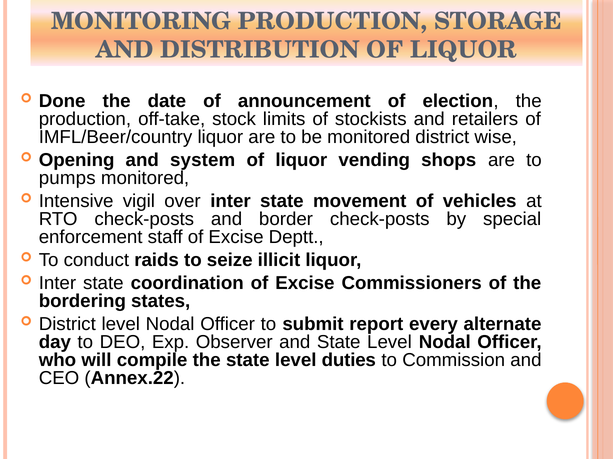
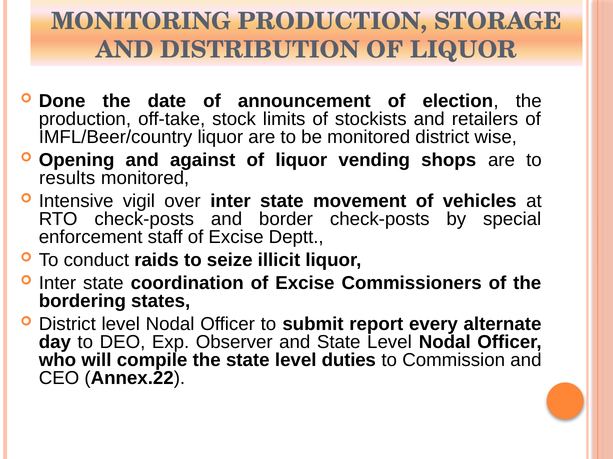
system: system -> against (203, 160)
pumps: pumps -> results (67, 178)
